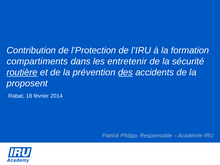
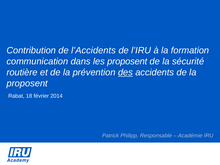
l’Protection: l’Protection -> l’Accidents (94, 50)
compartiments: compartiments -> communication (37, 61)
les entretenir: entretenir -> proposent (127, 61)
routière underline: present -> none (22, 72)
